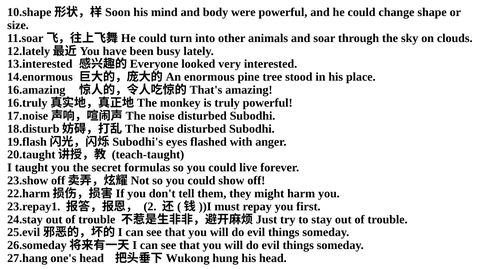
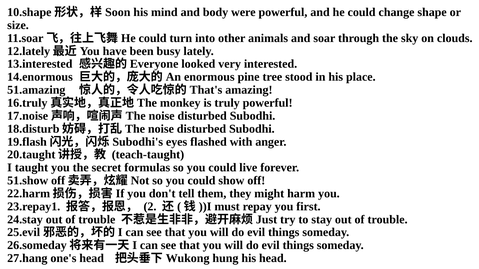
16.amazing: 16.amazing -> 51.amazing (36, 90)
23.show: 23.show -> 51.show (28, 181)
